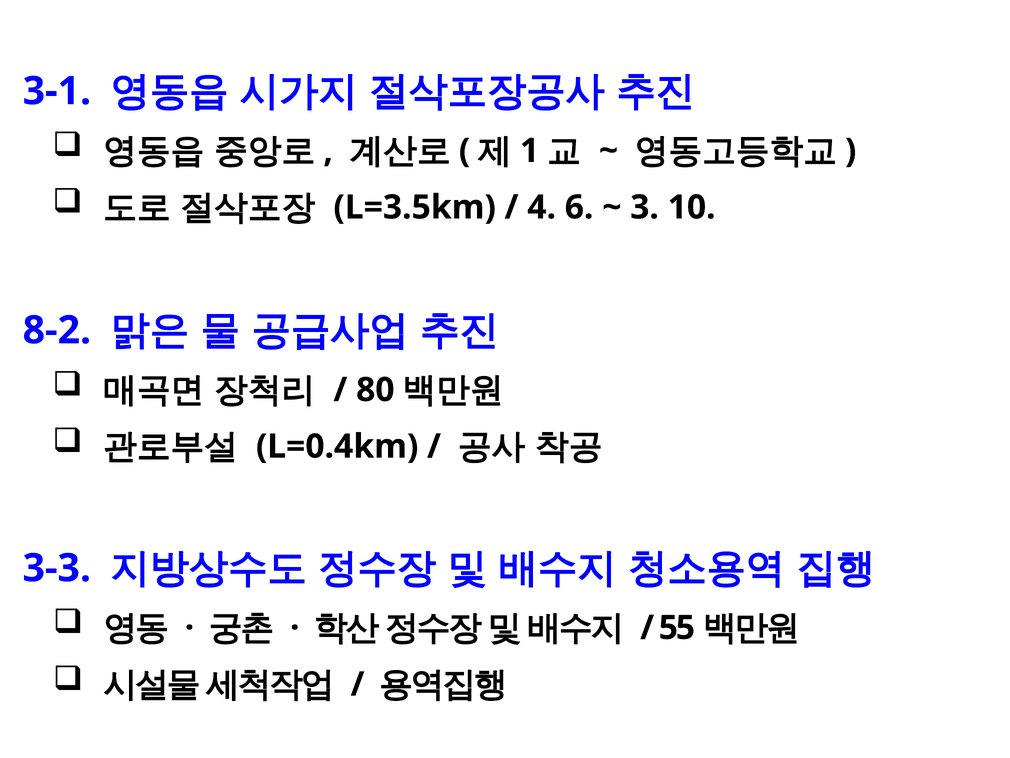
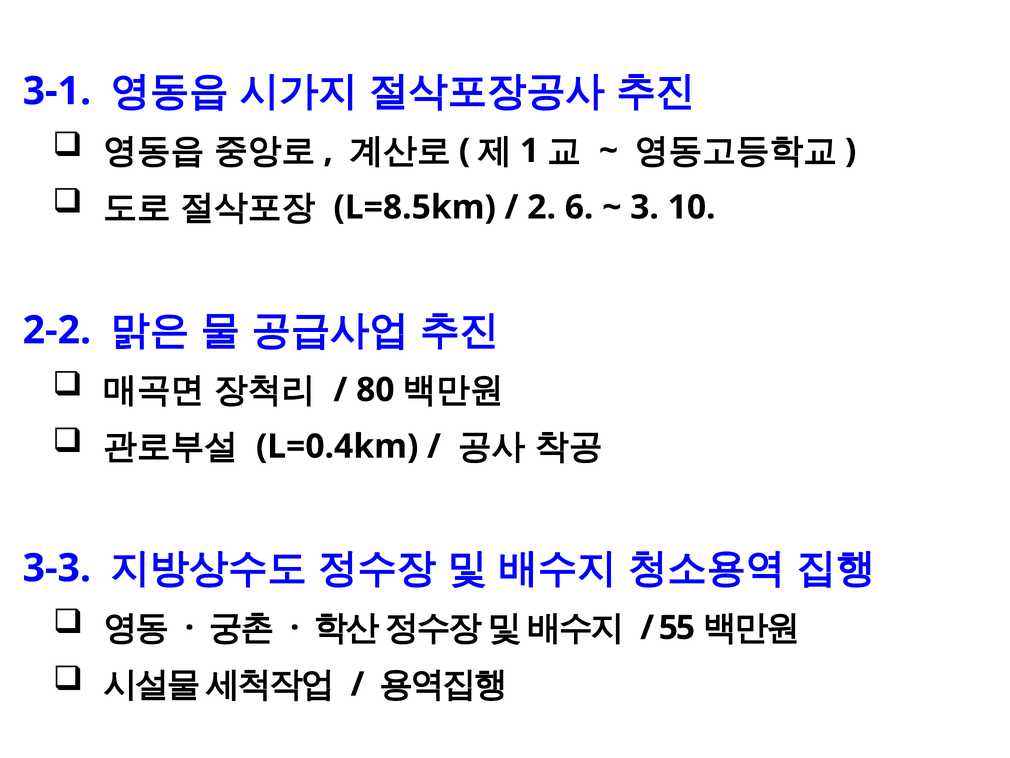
L=3.5km: L=3.5km -> L=8.5km (415, 207)
4: 4 -> 2 (542, 207)
8-2: 8-2 -> 2-2 (57, 330)
